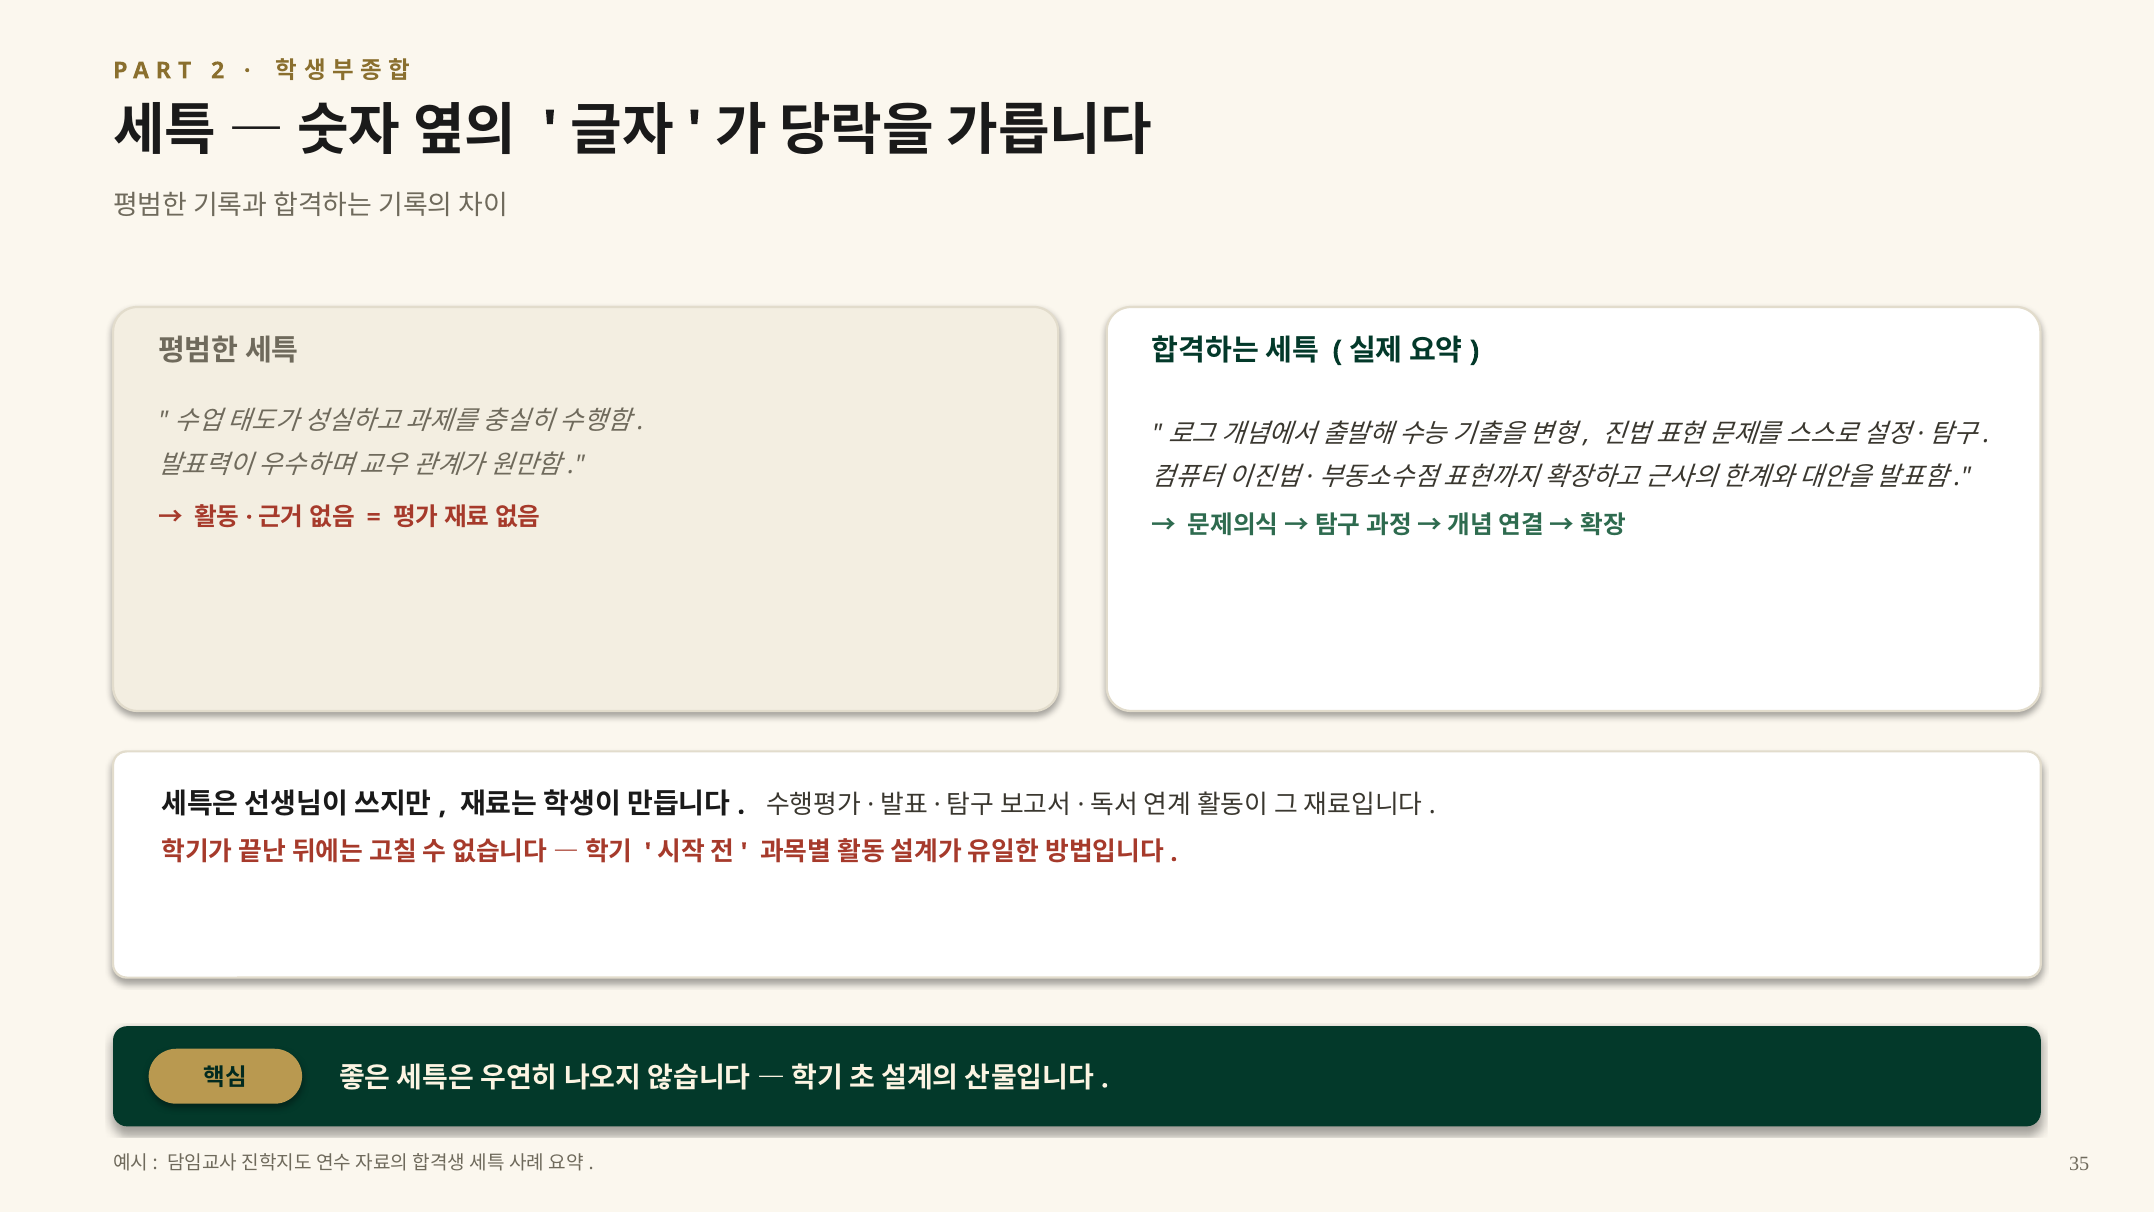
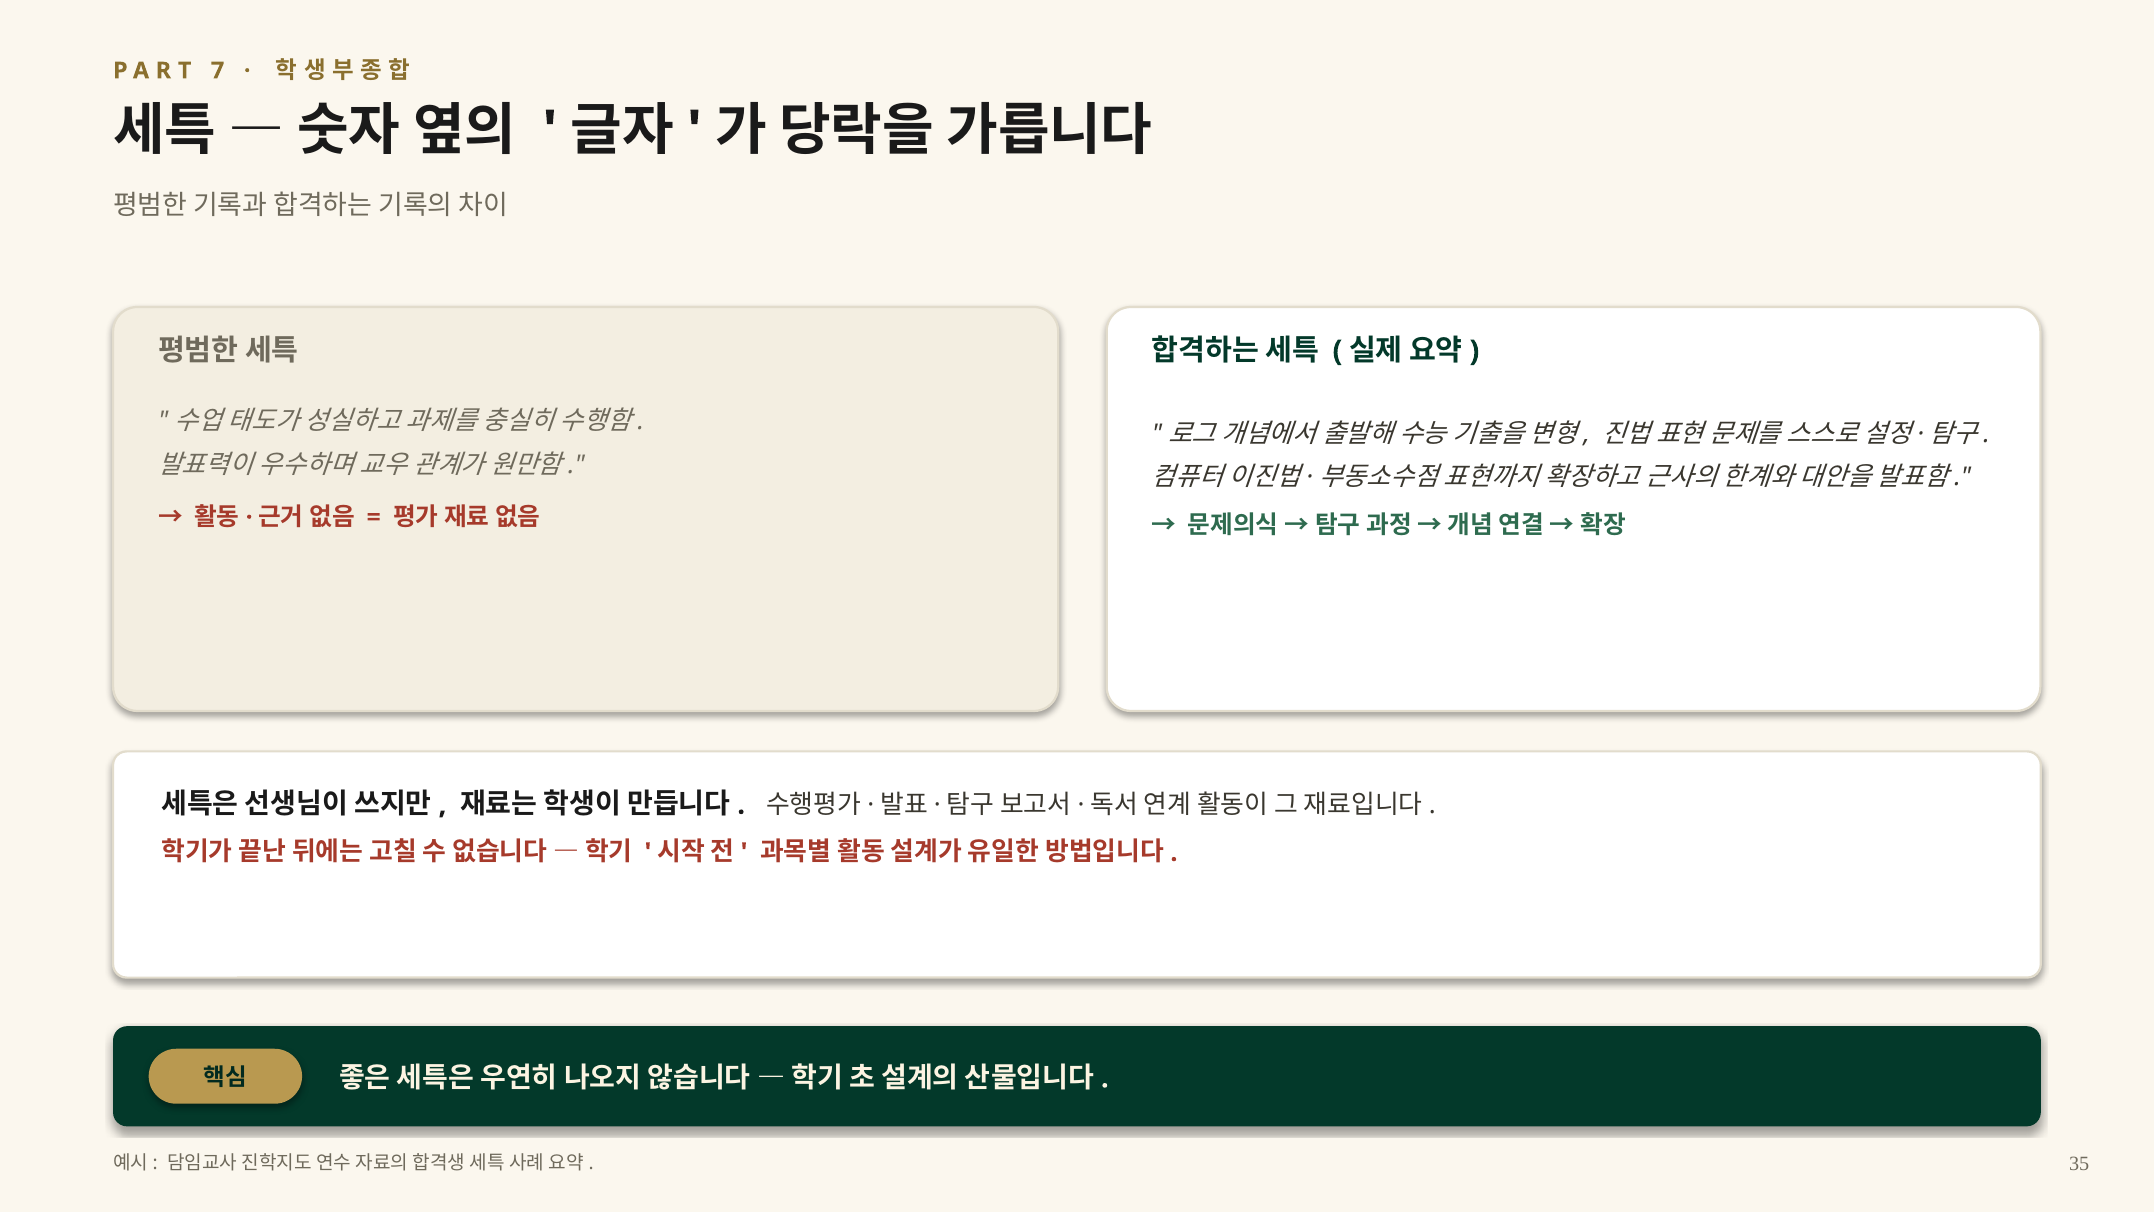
2: 2 -> 7 (218, 71)
